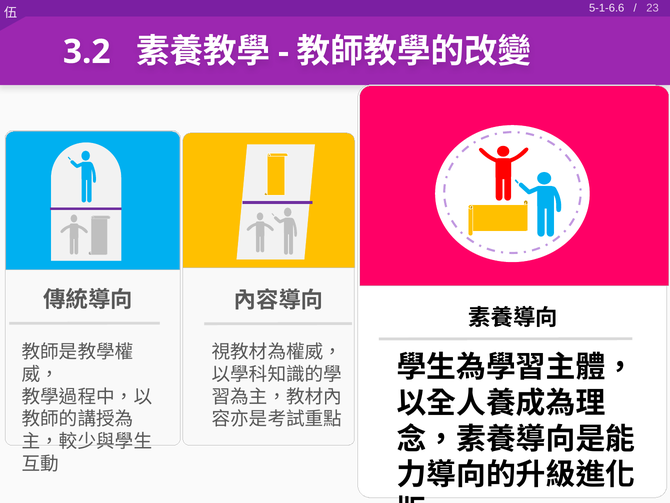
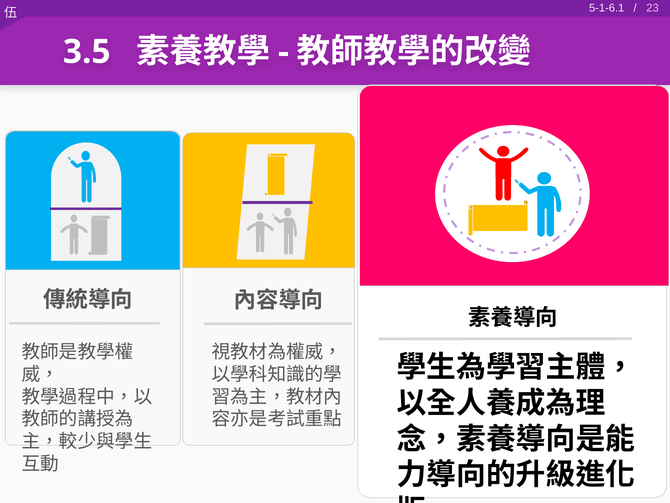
5-1-6.6: 5-1-6.6 -> 5-1-6.1 (607, 8)
3.2: 3.2 -> 3.5 (87, 52)
